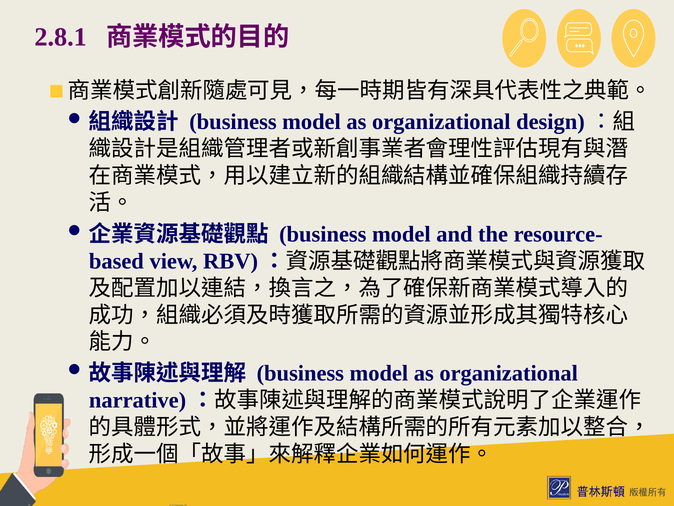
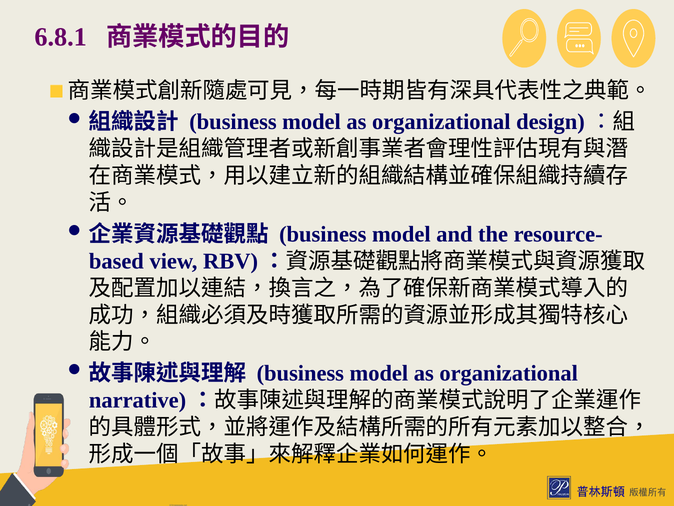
2.8.1: 2.8.1 -> 6.8.1 (61, 37)
